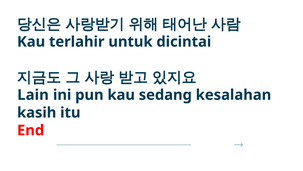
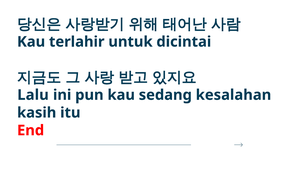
Lain: Lain -> Lalu (33, 95)
